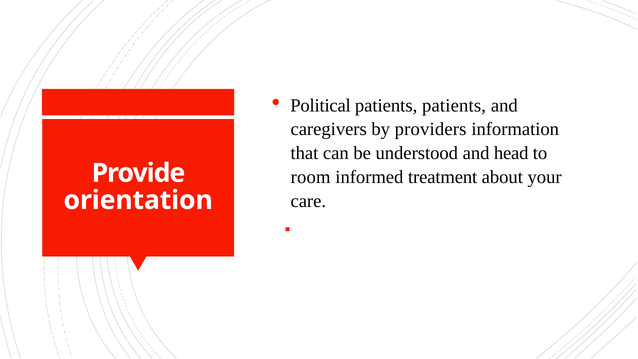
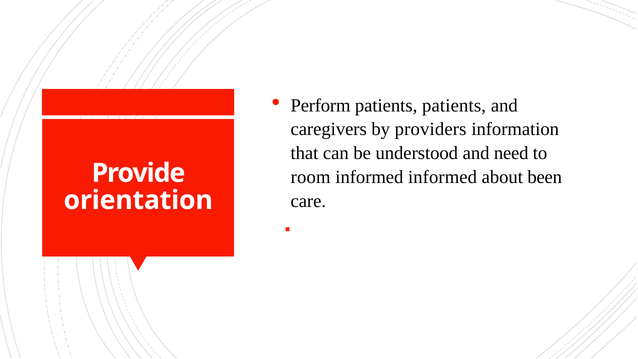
Political: Political -> Perform (321, 105)
head: head -> need (511, 153)
informed treatment: treatment -> informed (443, 177)
your: your -> been (545, 177)
